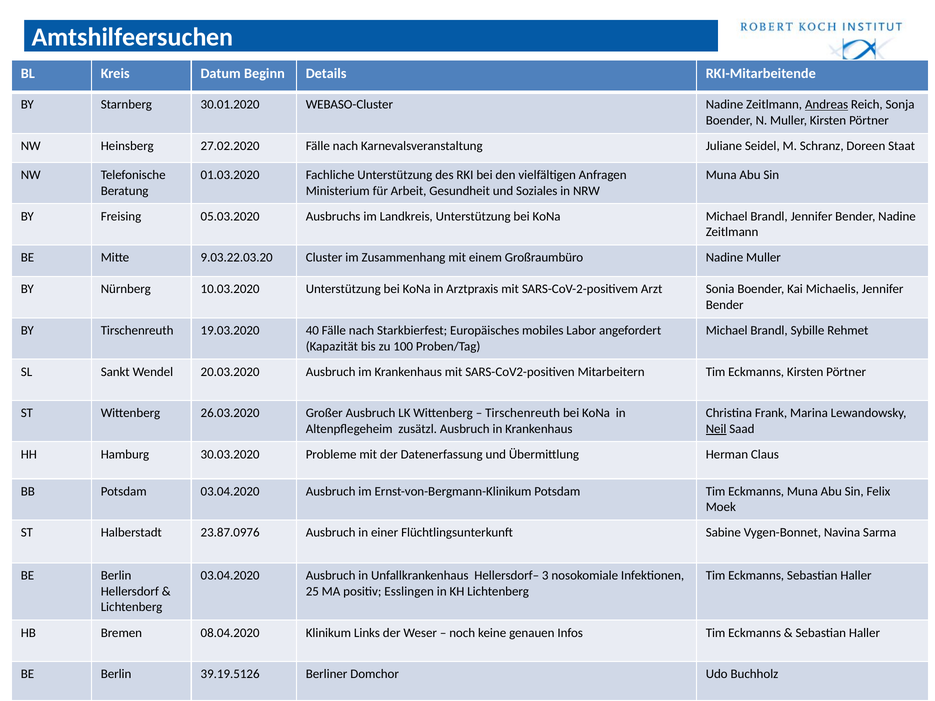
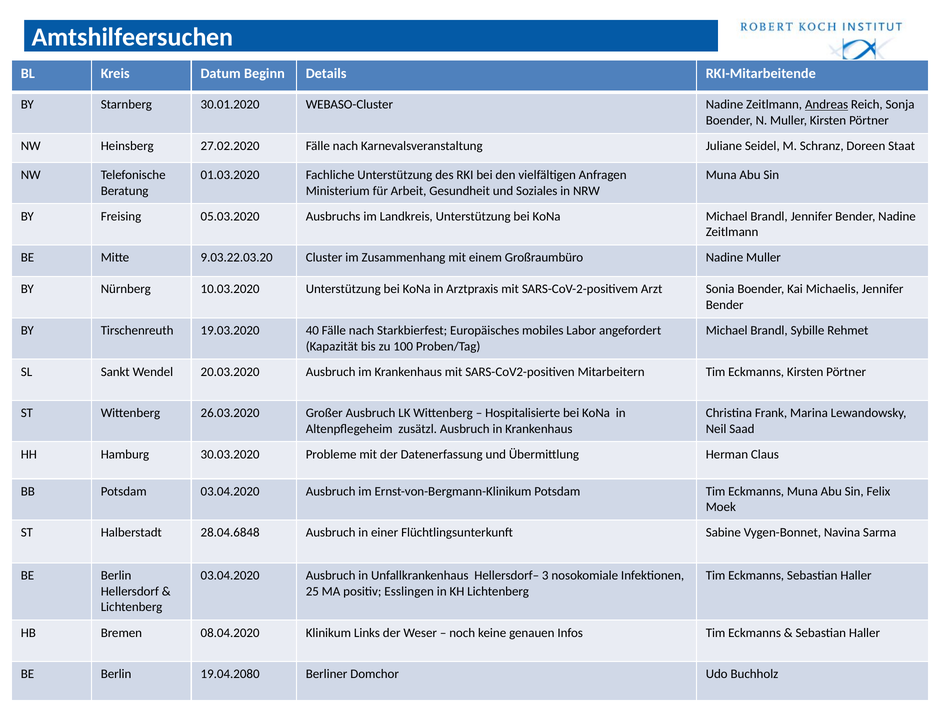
Tirschenreuth: Tirschenreuth -> Hospitalisierte (523, 413)
Neil underline: present -> none (716, 429)
23.87.0976: 23.87.0976 -> 28.04.6848 (230, 533)
39.19.5126: 39.19.5126 -> 19.04.2080 (230, 674)
